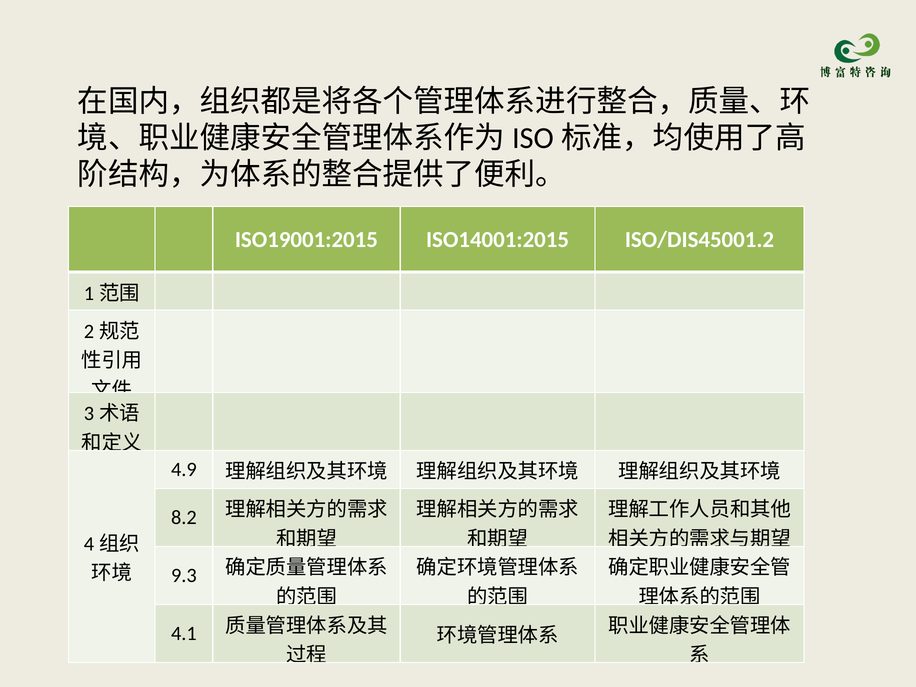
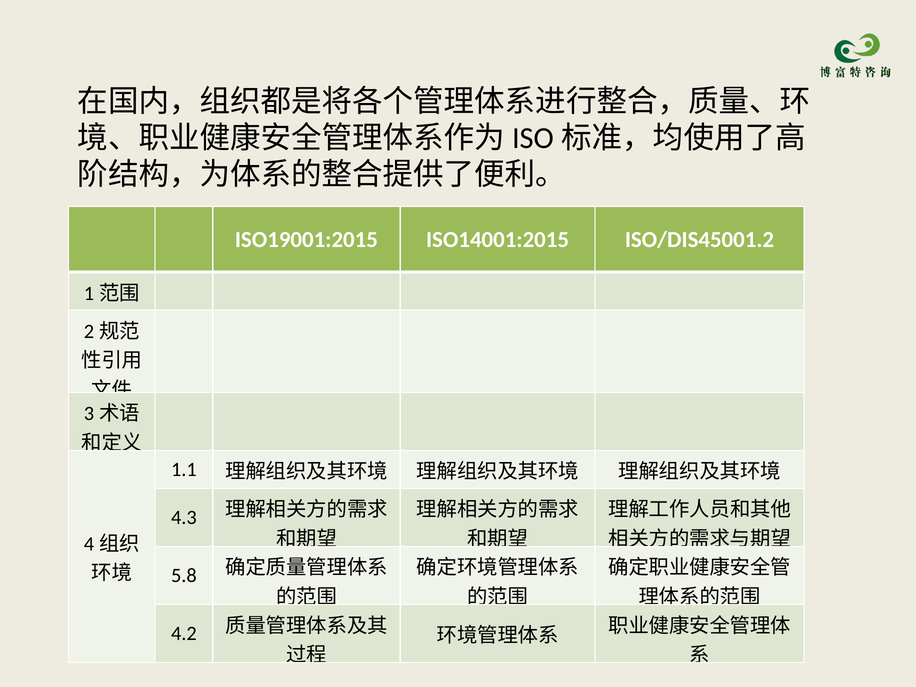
4.9: 4.9 -> 1.1 (184, 470)
8.2: 8.2 -> 4.3 (184, 518)
9.3: 9.3 -> 5.8 (184, 576)
4.1: 4.1 -> 4.2 (184, 634)
